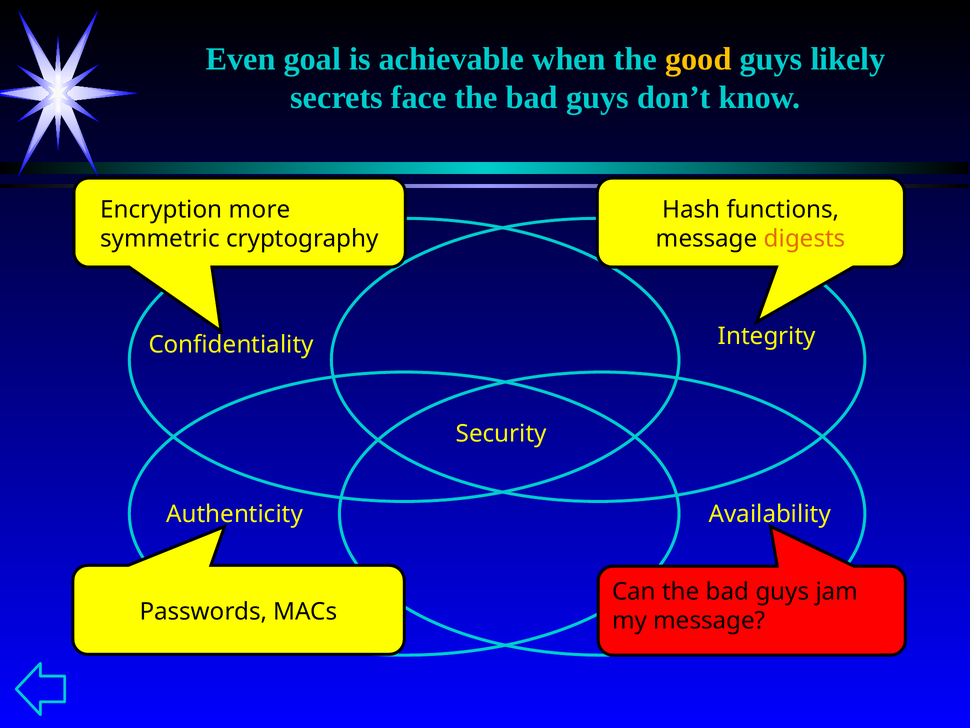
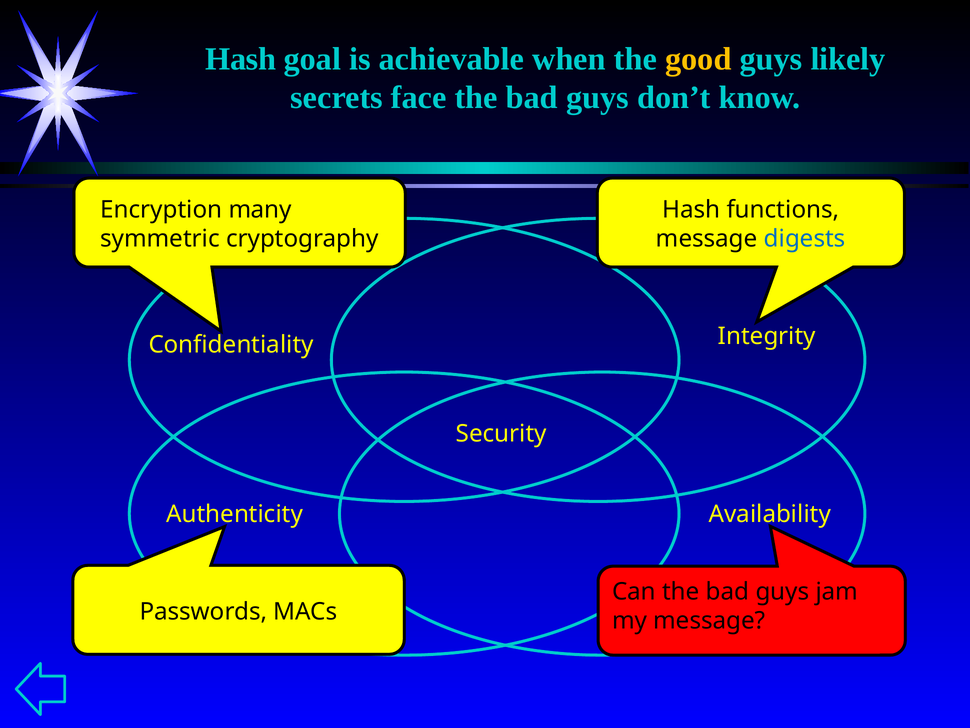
Even: Even -> Hash (241, 59)
more: more -> many (260, 210)
digests colour: orange -> blue (805, 239)
